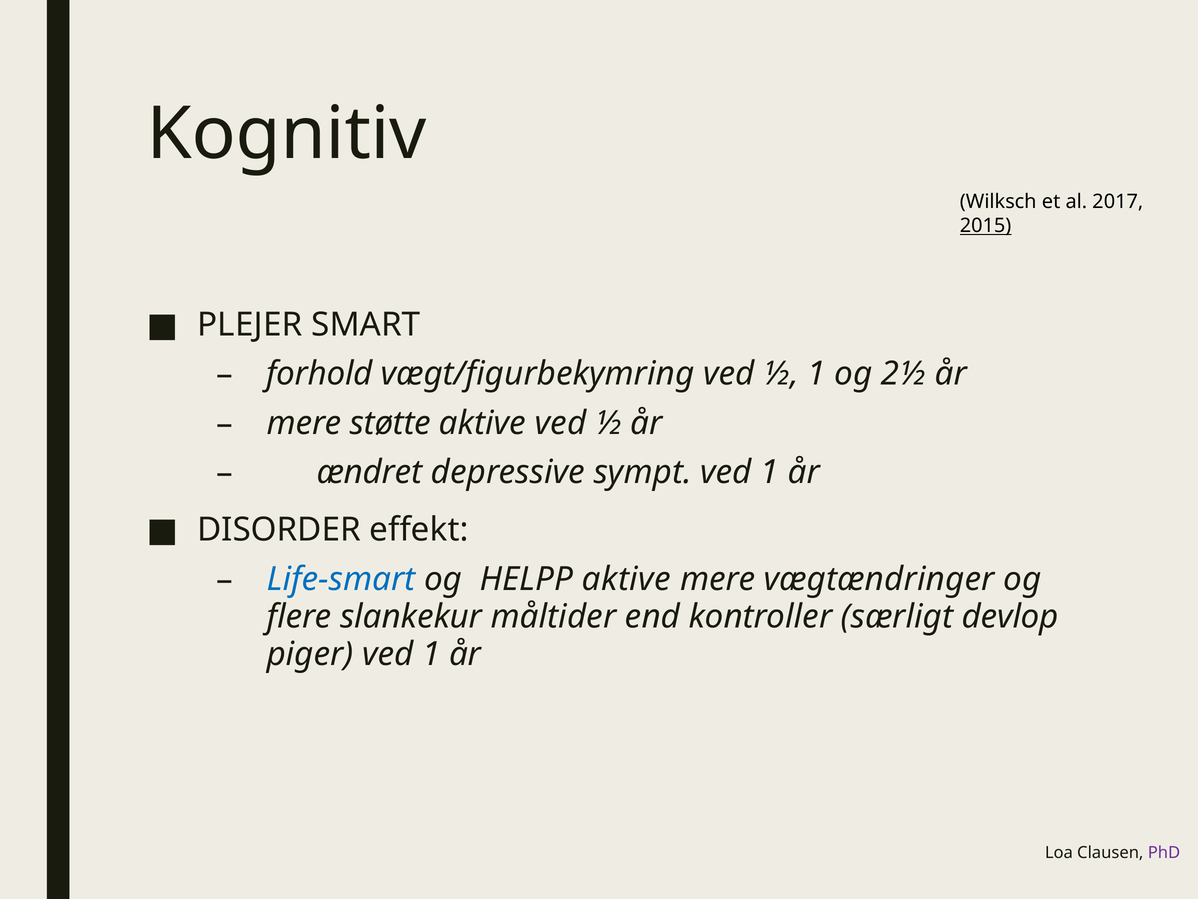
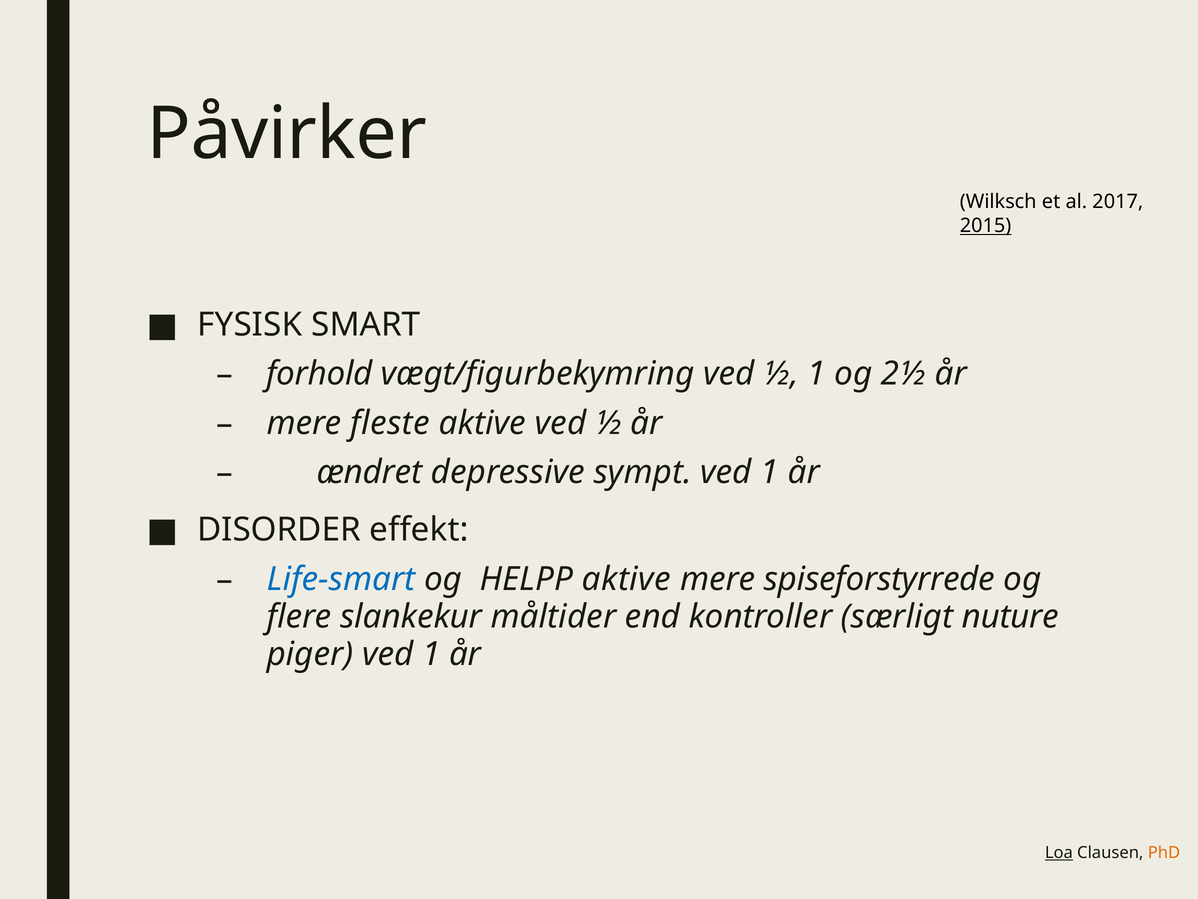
Kognitiv: Kognitiv -> Påvirker (287, 134)
PLEJER: PLEJER -> FYSISK (250, 325)
støtte: støtte -> fleste (390, 423)
vægtændringer: vægtændringer -> spiseforstyrrede (879, 579)
devlop: devlop -> nuture (1010, 616)
Loa underline: none -> present (1059, 852)
PhD colour: purple -> orange (1164, 852)
